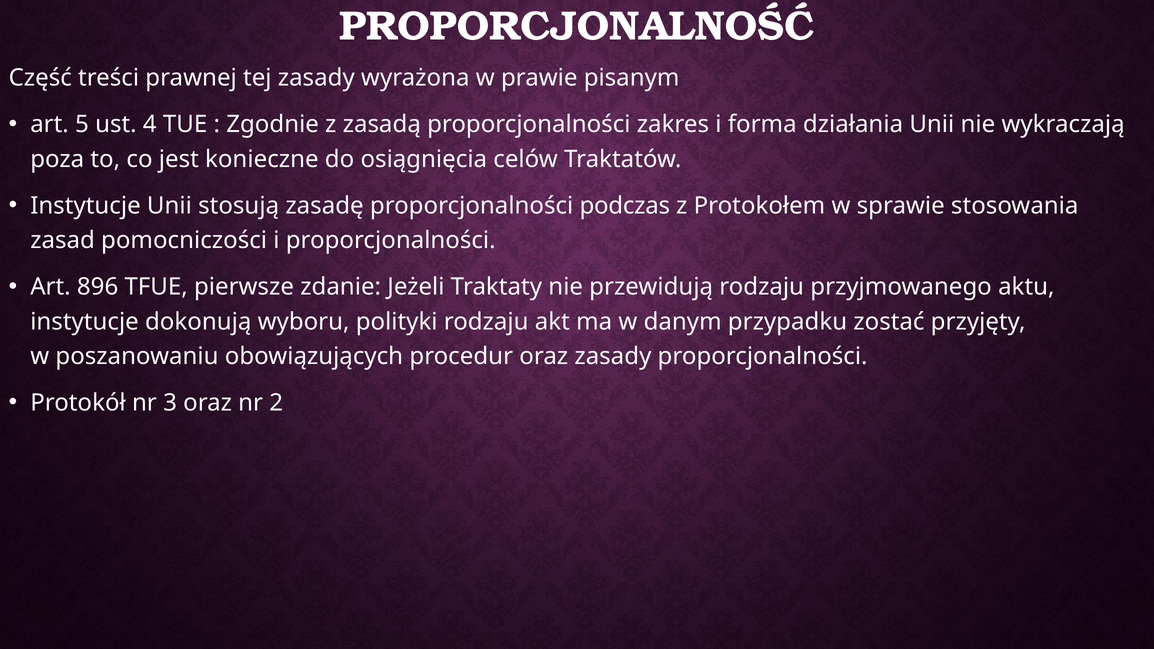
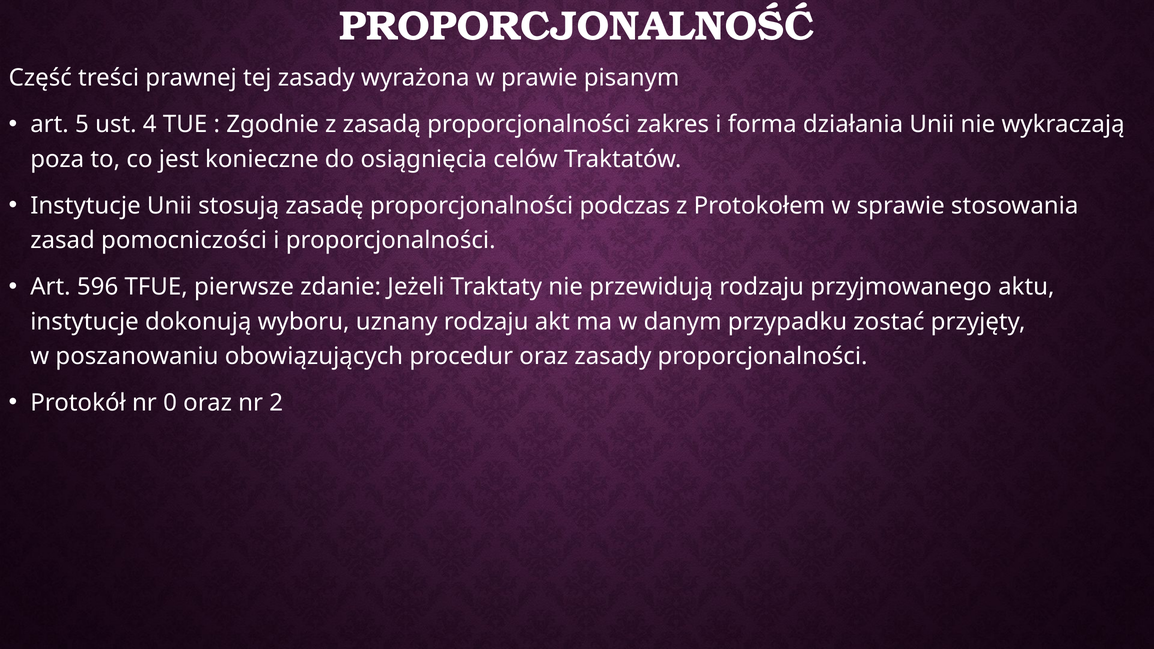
896: 896 -> 596 (98, 287)
polityki: polityki -> uznany (397, 322)
3: 3 -> 0 (170, 403)
